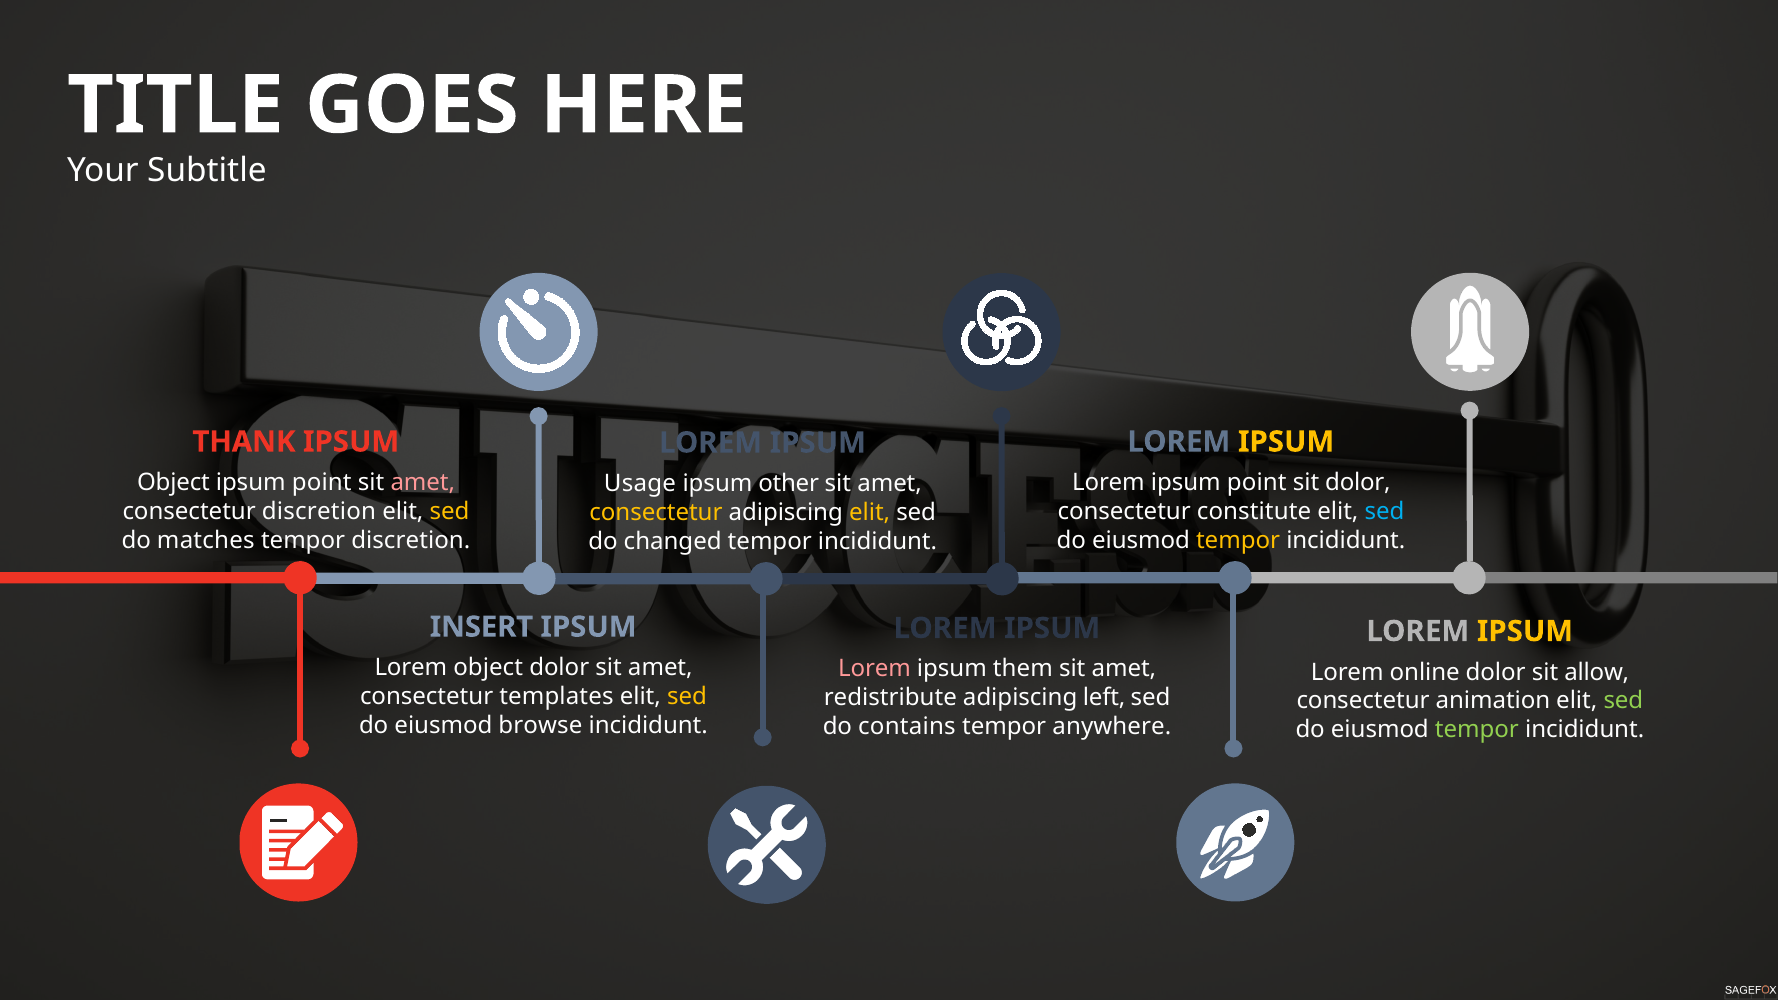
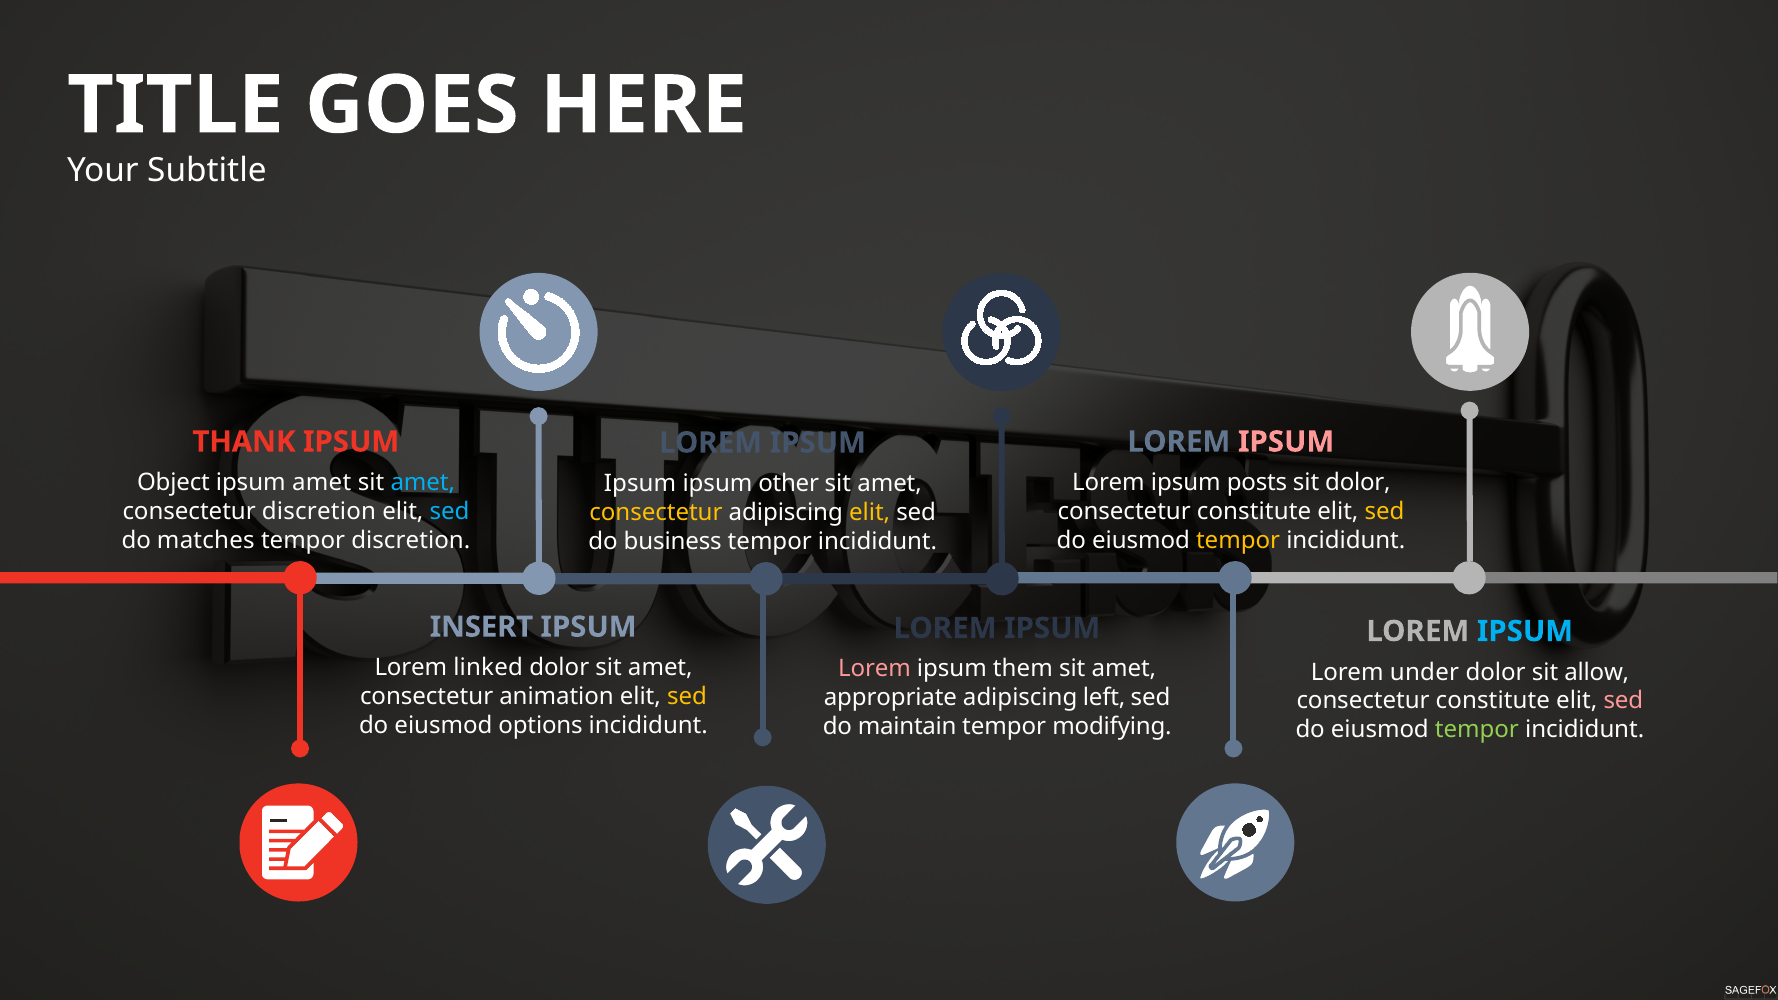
IPSUM colour: yellow -> pink (1286, 442)
point: point -> amet (322, 483)
amet colour: pink -> light blue (423, 483)
Lorem ipsum point: point -> posts (1257, 483)
Usage: Usage -> Ipsum (640, 484)
sed colour: yellow -> light blue (450, 511)
sed colour: light blue -> yellow (1385, 511)
changed: changed -> business (673, 541)
IPSUM colour: yellow -> light blue (1525, 631)
Lorem object: object -> linked (488, 668)
online: online -> under (1425, 672)
templates: templates -> animation (557, 697)
redistribute: redistribute -> appropriate (890, 698)
animation: animation -> constitute (1493, 701)
sed colour: light green -> pink (1623, 701)
browse: browse -> options (541, 726)
contains: contains -> maintain (907, 727)
anywhere: anywhere -> modifying (1112, 727)
